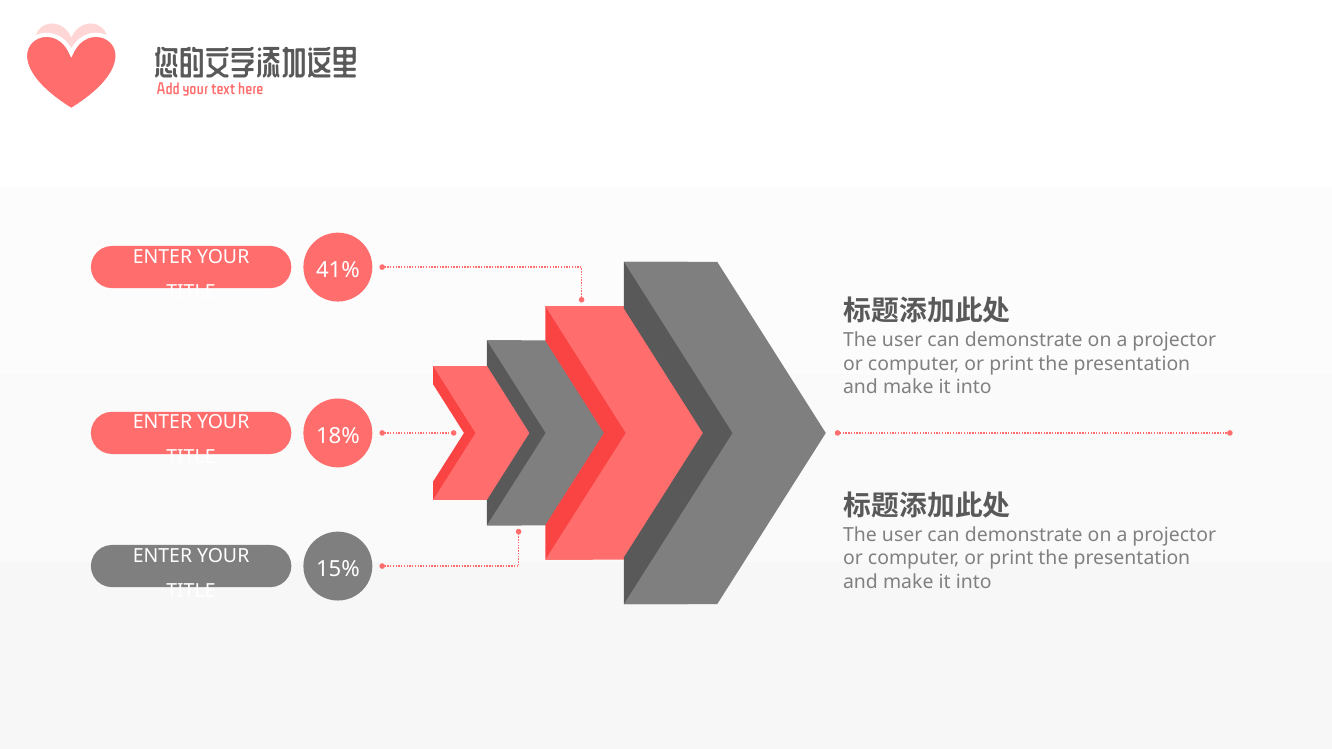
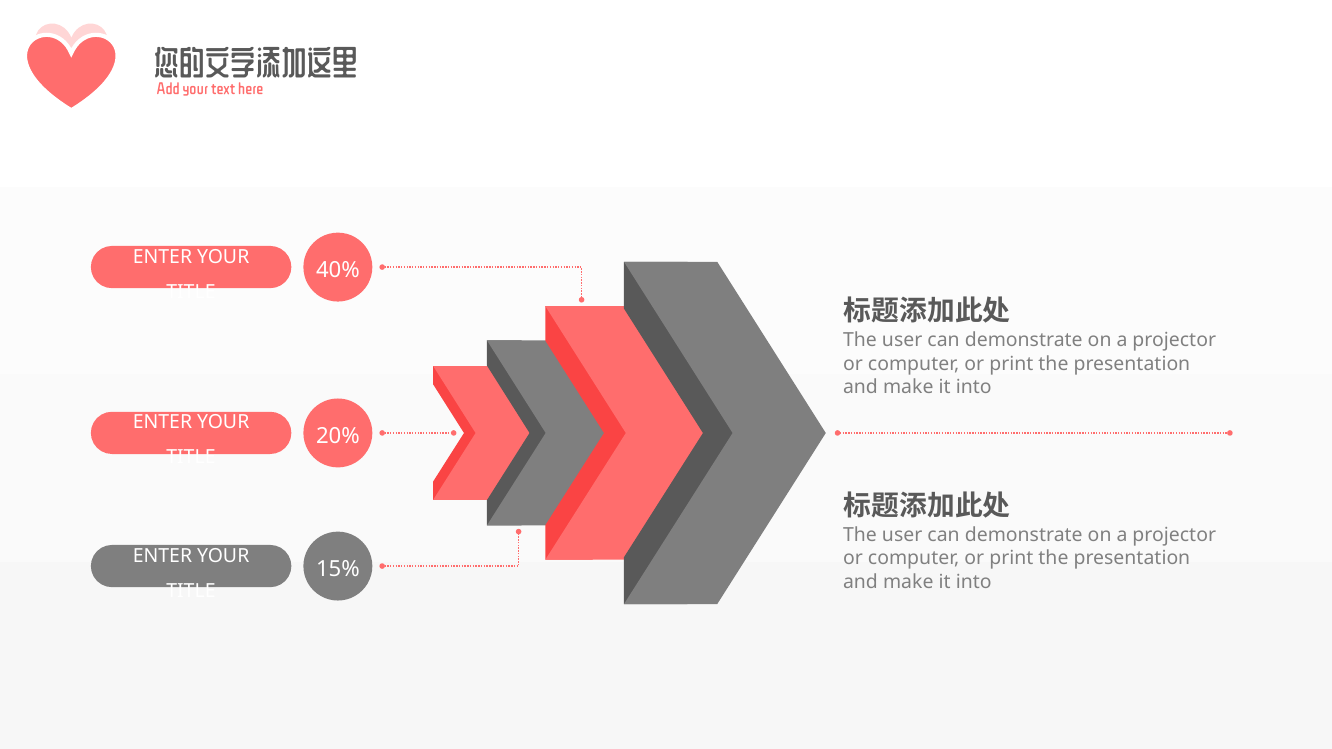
41%: 41% -> 40% (338, 270)
18%: 18% -> 20% (338, 436)
